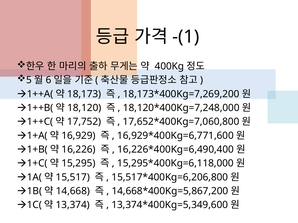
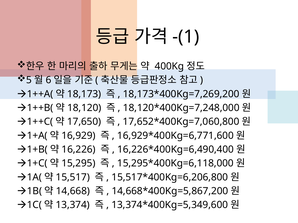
17,752: 17,752 -> 17,650 (84, 122)
